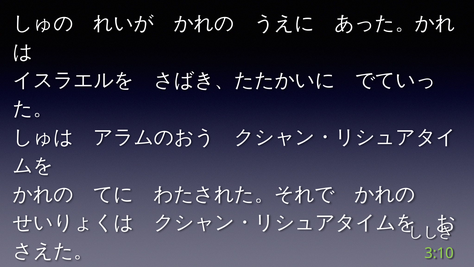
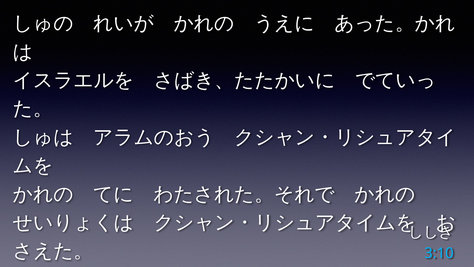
3:10 colour: light green -> light blue (439, 253)
